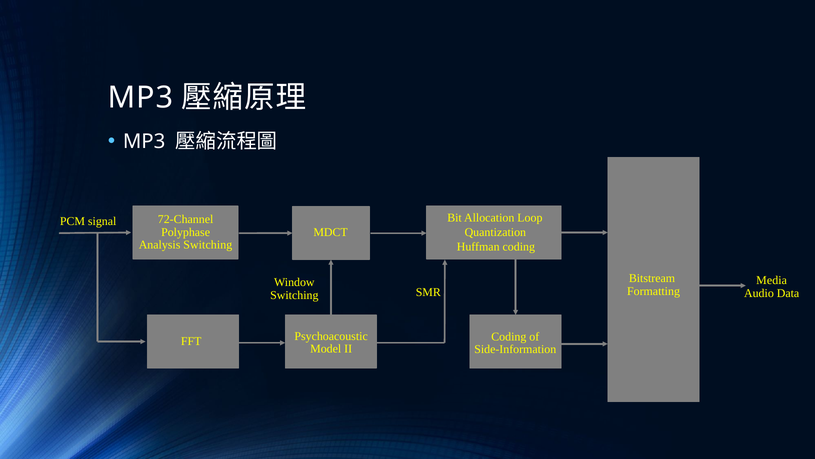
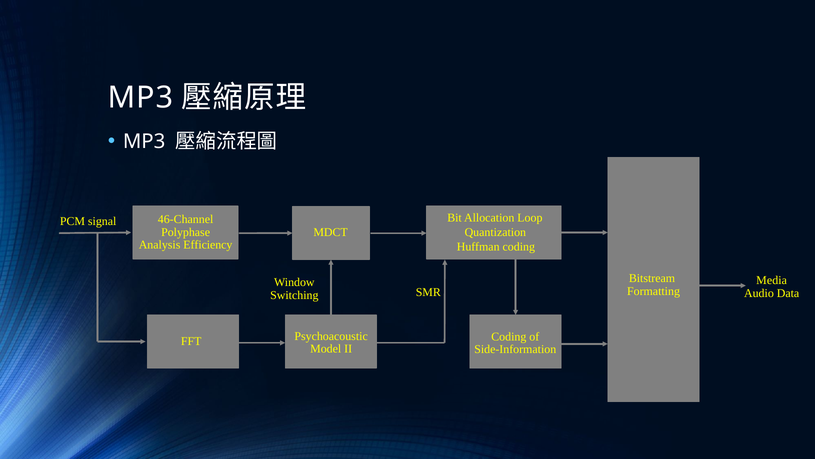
72-Channel: 72-Channel -> 46-Channel (186, 219)
Analysis Switching: Switching -> Efficiency (208, 245)
